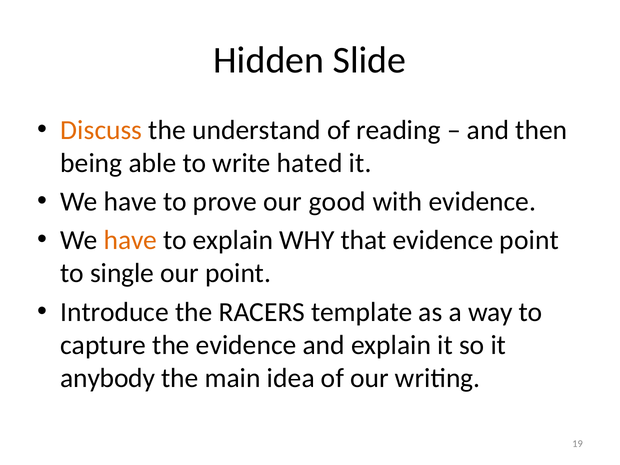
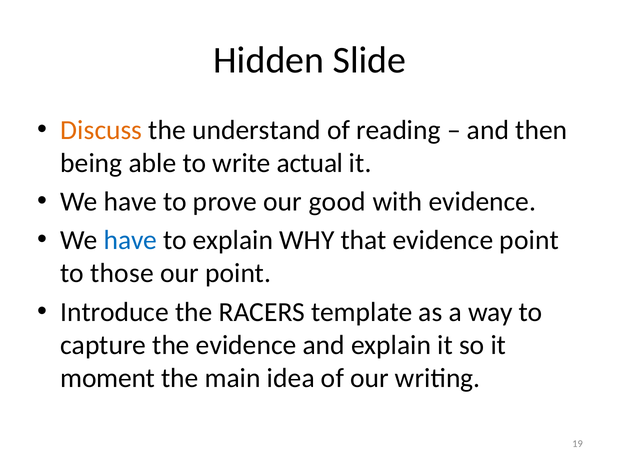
hated: hated -> actual (310, 163)
have colour: orange -> blue (130, 240)
single: single -> those (122, 273)
anybody: anybody -> moment (108, 378)
